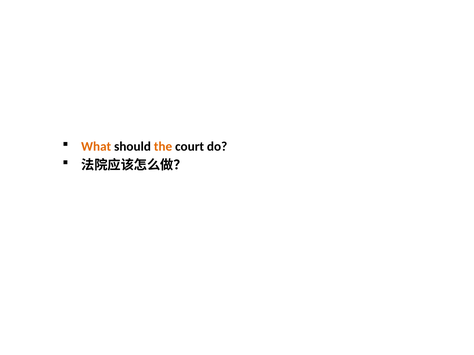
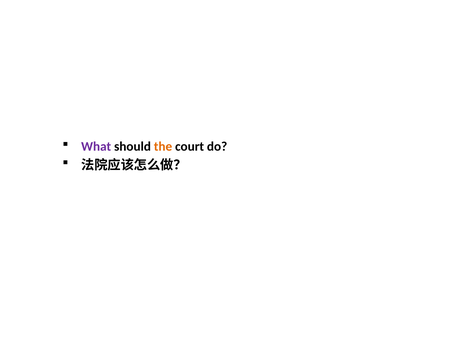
What colour: orange -> purple (96, 147)
